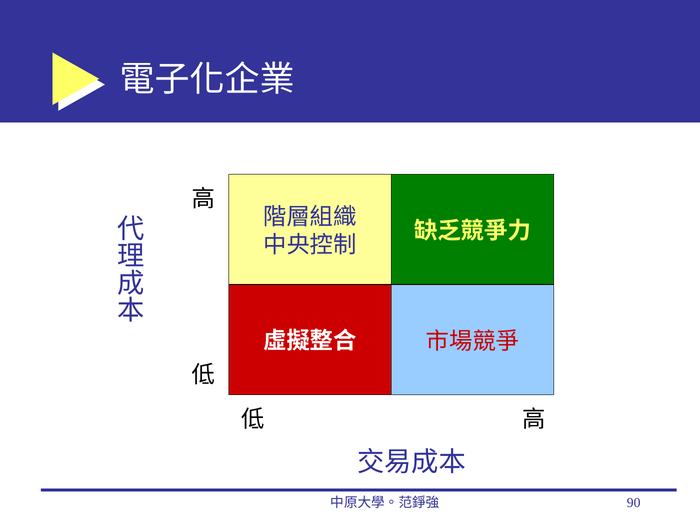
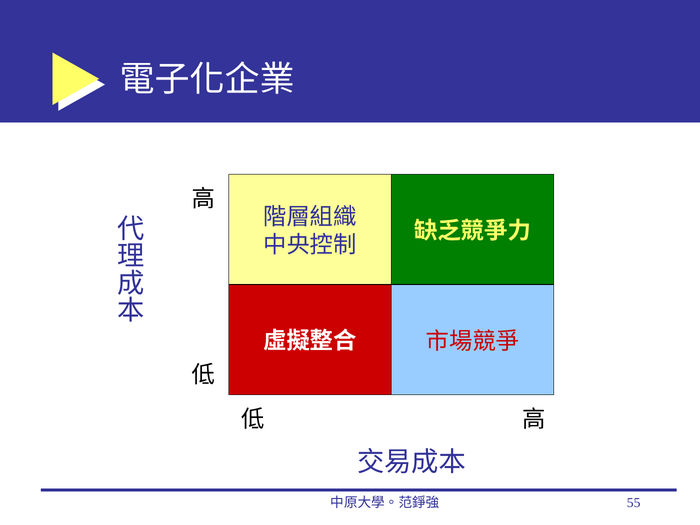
90: 90 -> 55 (634, 503)
